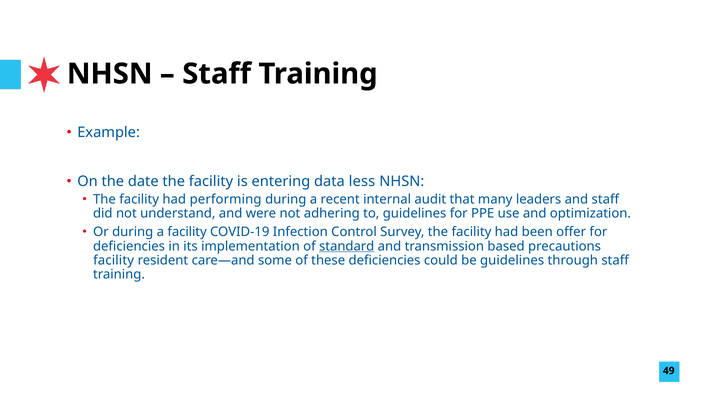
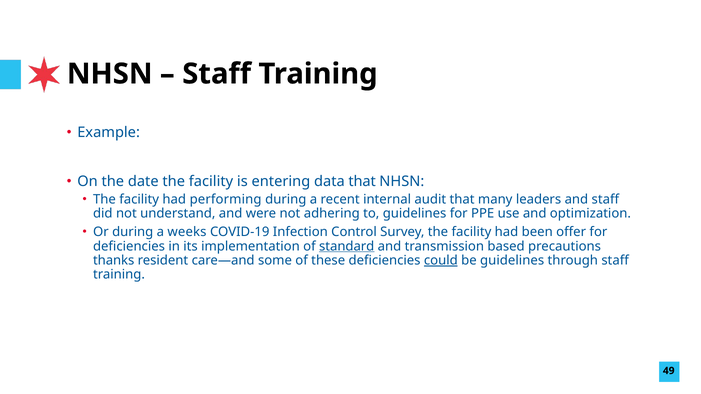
data less: less -> that (362, 181)
a facility: facility -> weeks (187, 232)
facility: facility -> thanks (114, 261)
could underline: none -> present (441, 261)
